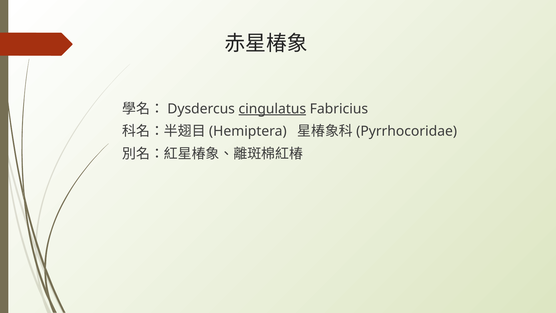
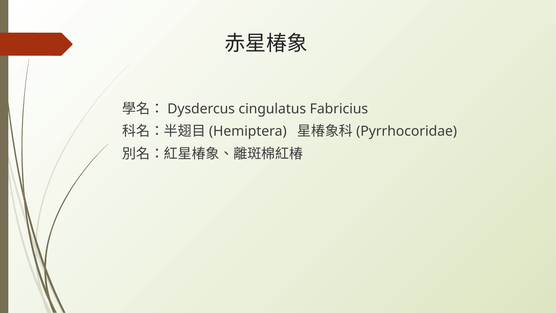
cingulatus underline: present -> none (272, 109)
